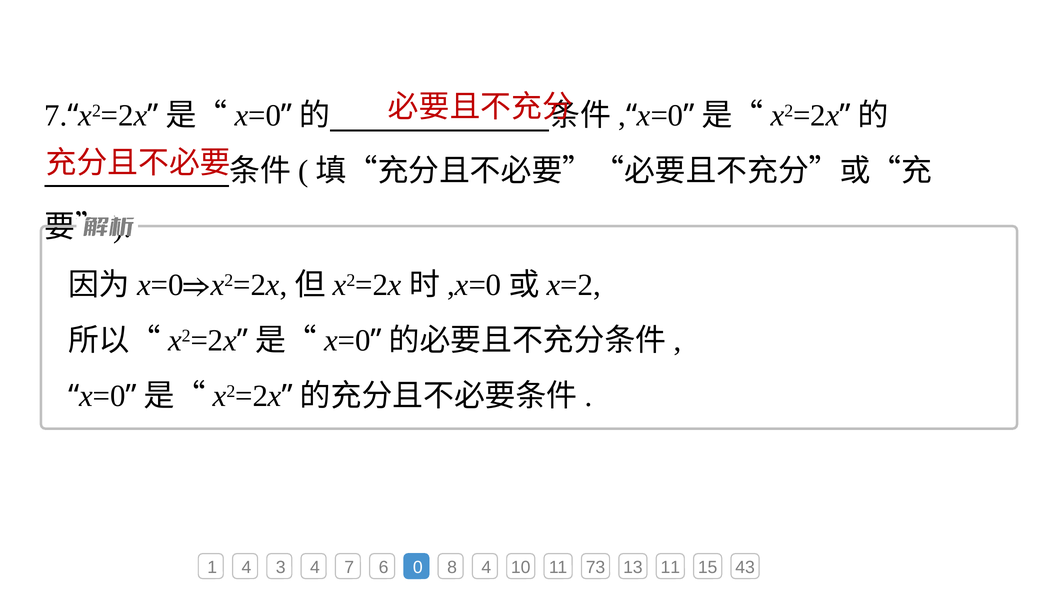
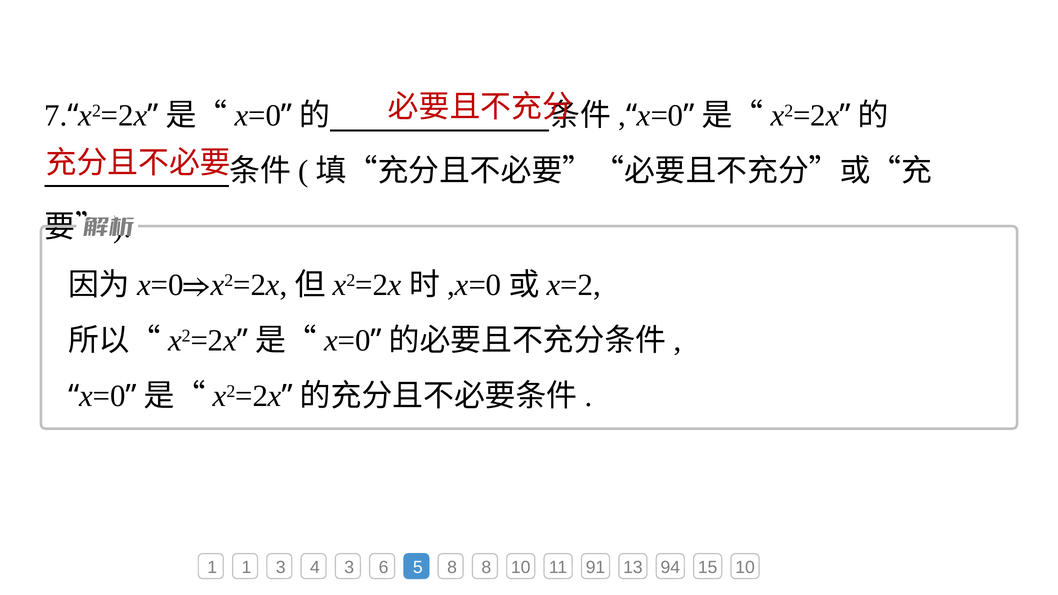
1 4: 4 -> 1 (246, 567)
4 7: 7 -> 3 (349, 567)
0: 0 -> 5 (418, 567)
8 4: 4 -> 8 (486, 567)
73: 73 -> 91 (596, 567)
13 11: 11 -> 94 (670, 567)
15 43: 43 -> 10 (745, 567)
